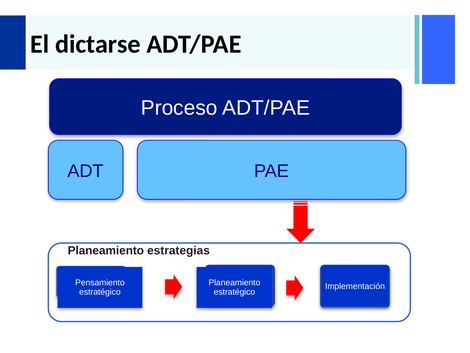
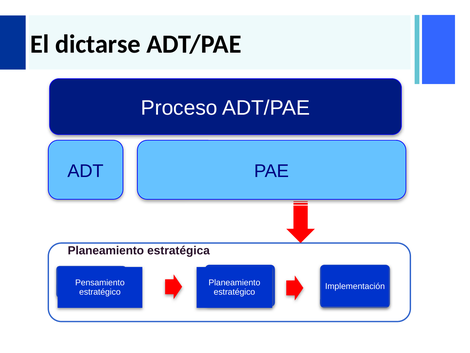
estrategias: estrategias -> estratégica (179, 250)
